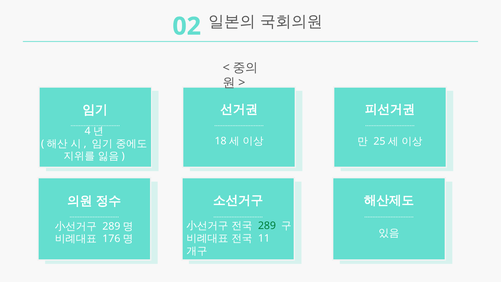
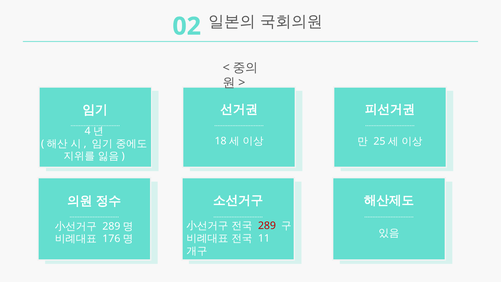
289 colour: green -> red (267, 226)
